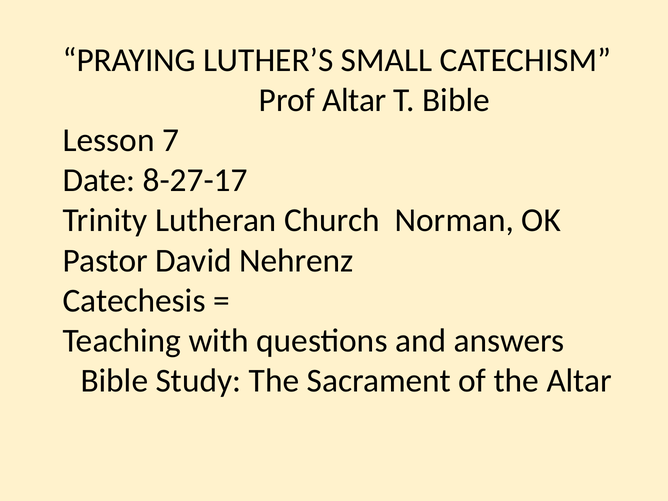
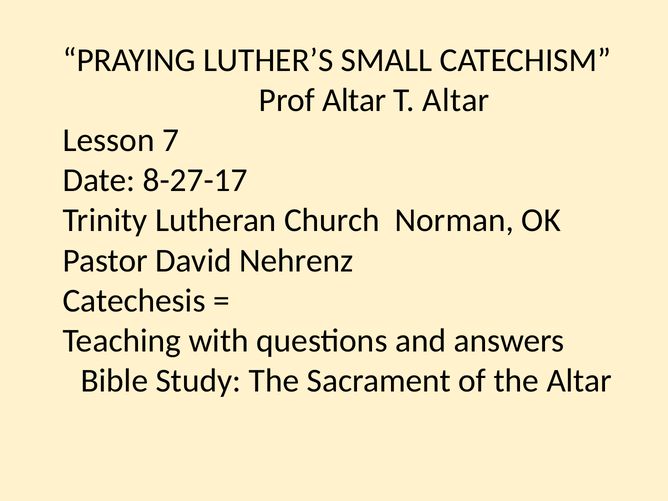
T Bible: Bible -> Altar (456, 100)
